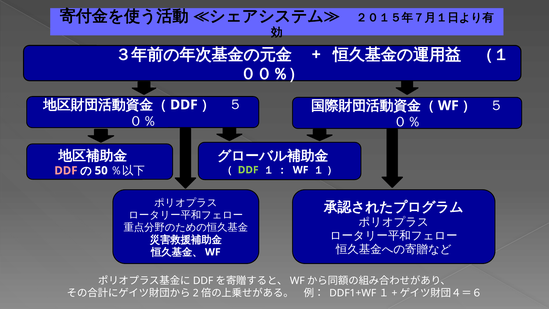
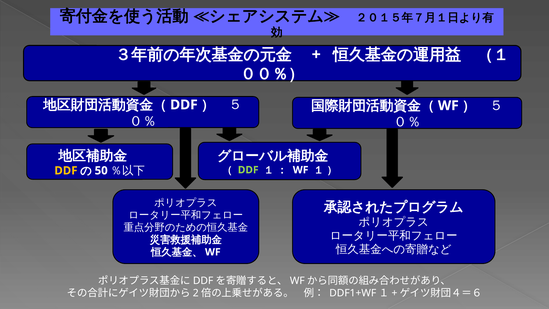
DDF colour: pink -> yellow (66, 171)
